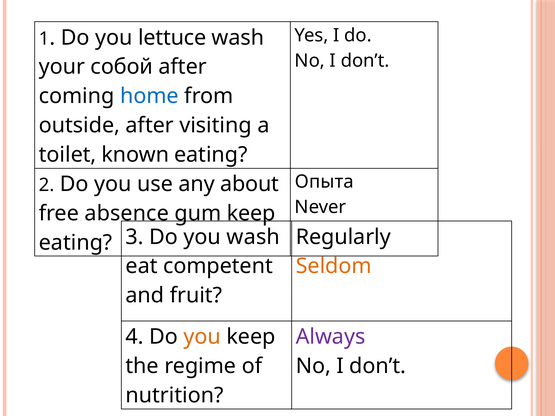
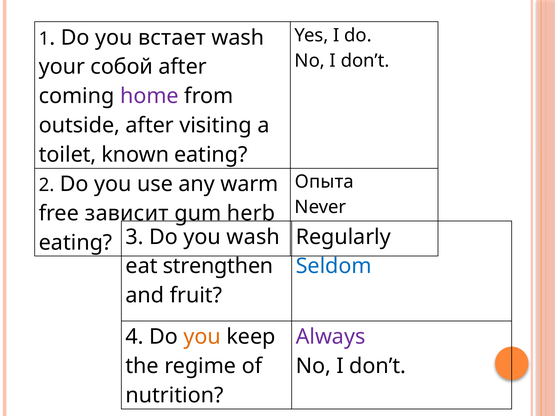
lettuce: lettuce -> встает (172, 38)
home colour: blue -> purple (149, 96)
about: about -> warm (250, 184)
absence: absence -> зависит (127, 214)
gum keep: keep -> herb (251, 214)
competent: competent -> strengthen (218, 266)
Seldom colour: orange -> blue (334, 266)
